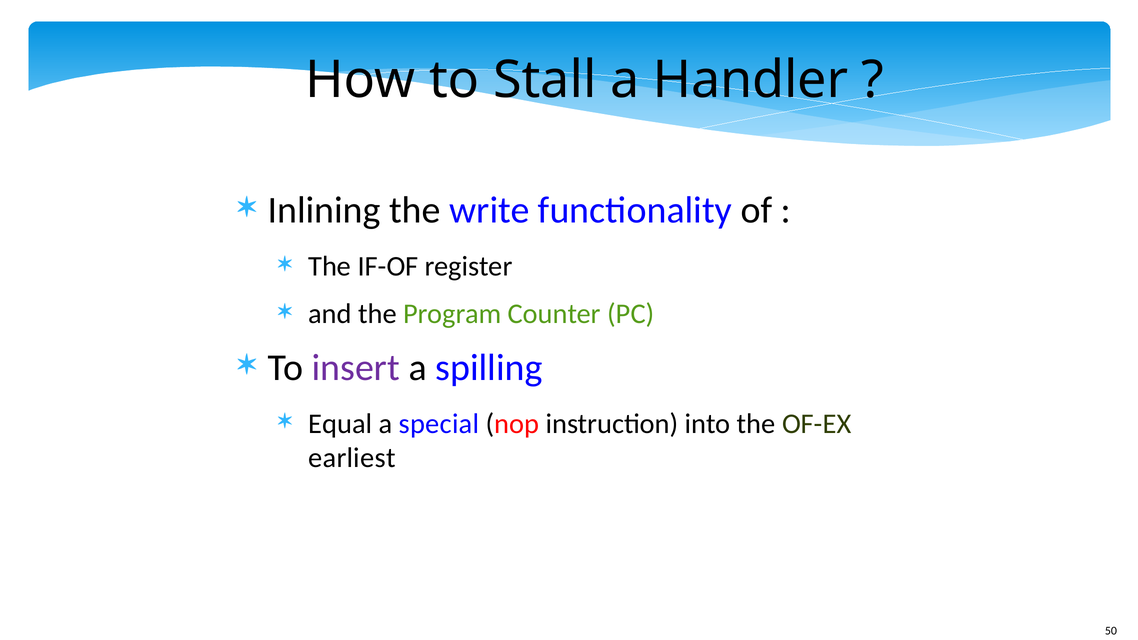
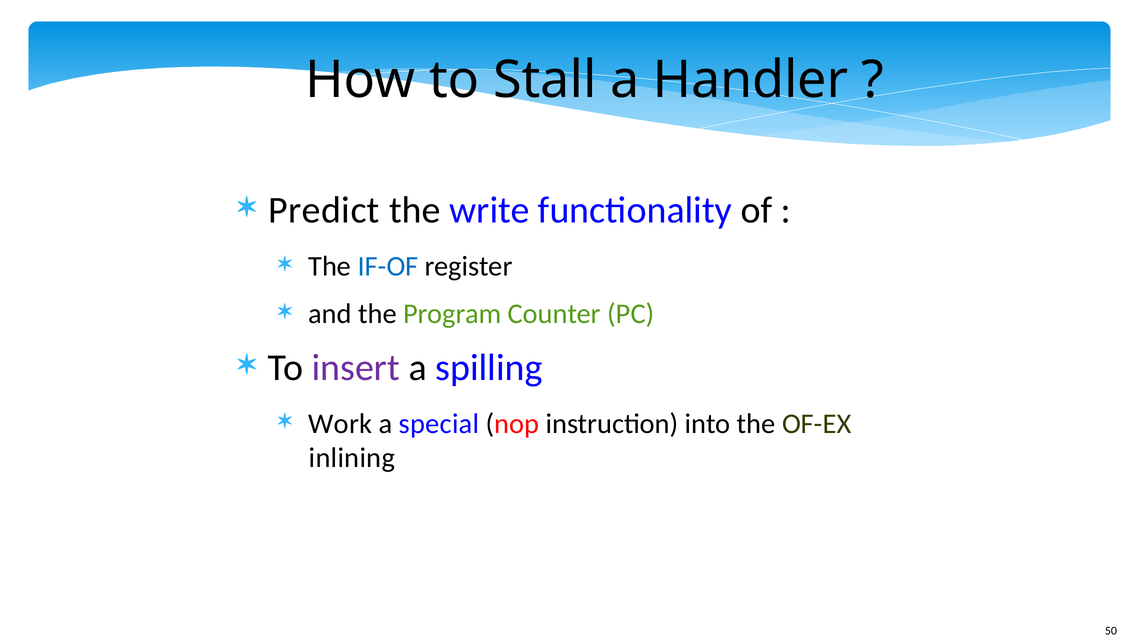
Inlining: Inlining -> Predict (324, 210)
IF-OF colour: black -> blue (388, 266)
Equal: Equal -> Work (340, 424)
earliest: earliest -> inlining (352, 458)
